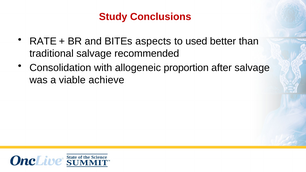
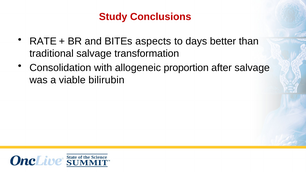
used: used -> days (196, 41)
recommended: recommended -> transformation (147, 54)
achieve: achieve -> bilirubin (106, 80)
